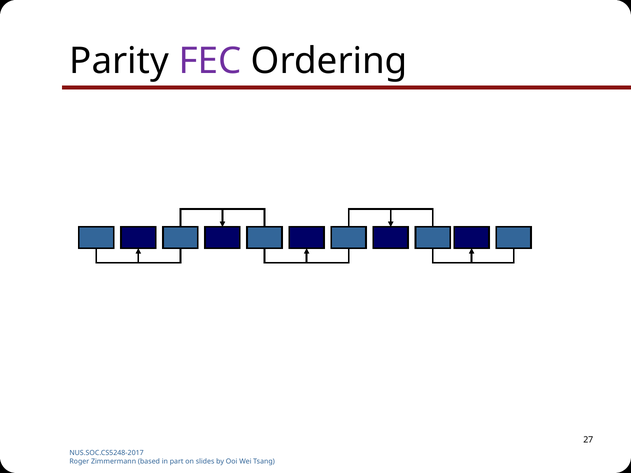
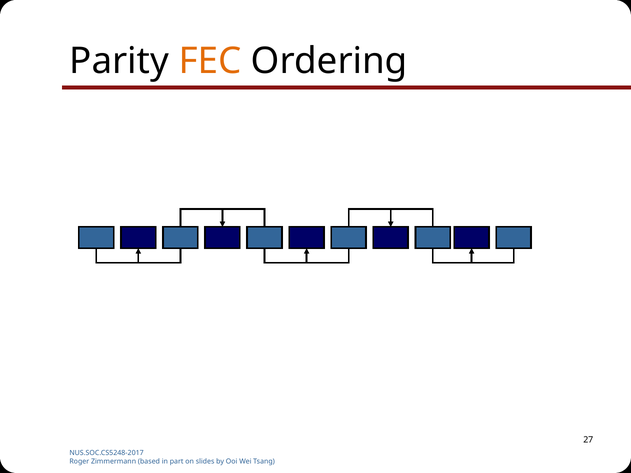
FEC colour: purple -> orange (210, 61)
